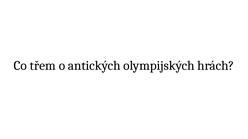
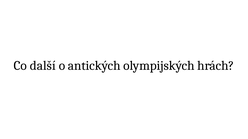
třem: třem -> další (43, 66)
